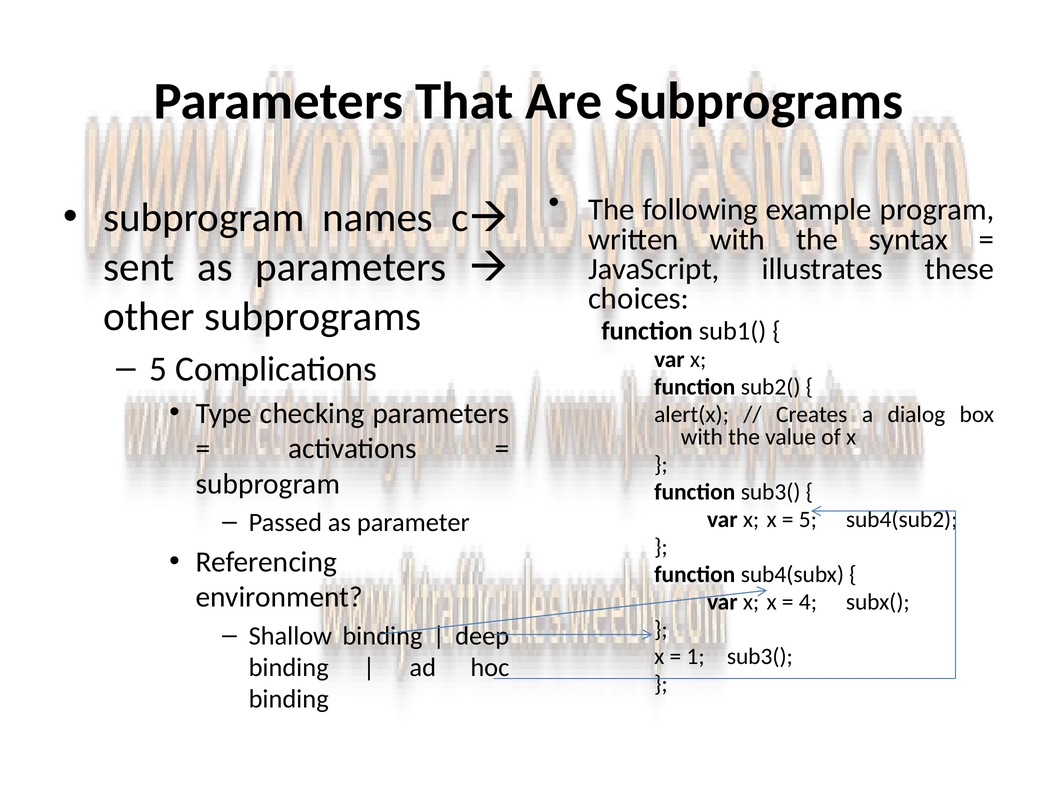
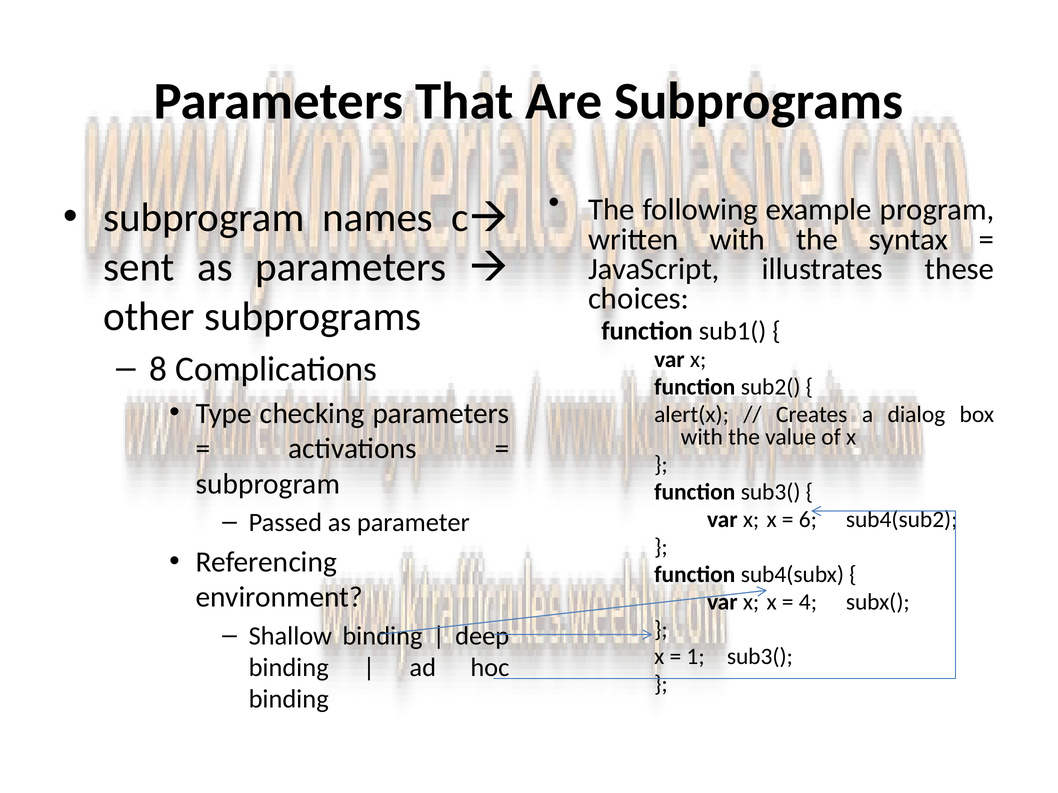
5: 5 -> 8 (158, 369)
5: 5 -> 6 (808, 520)
